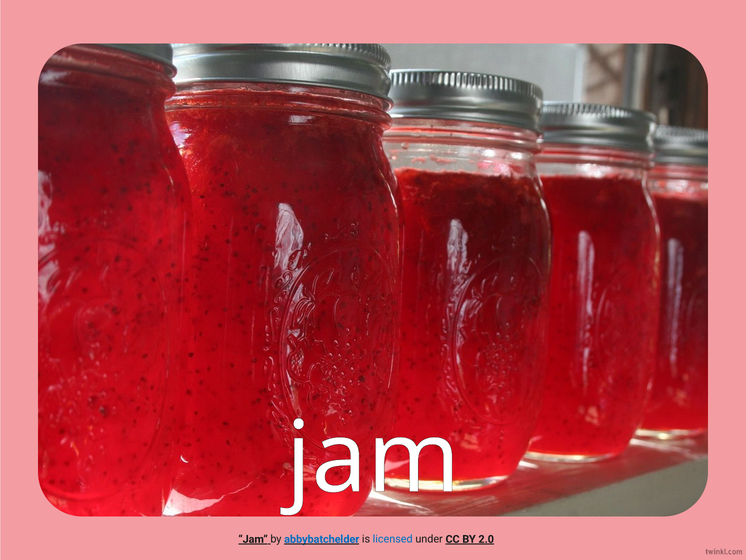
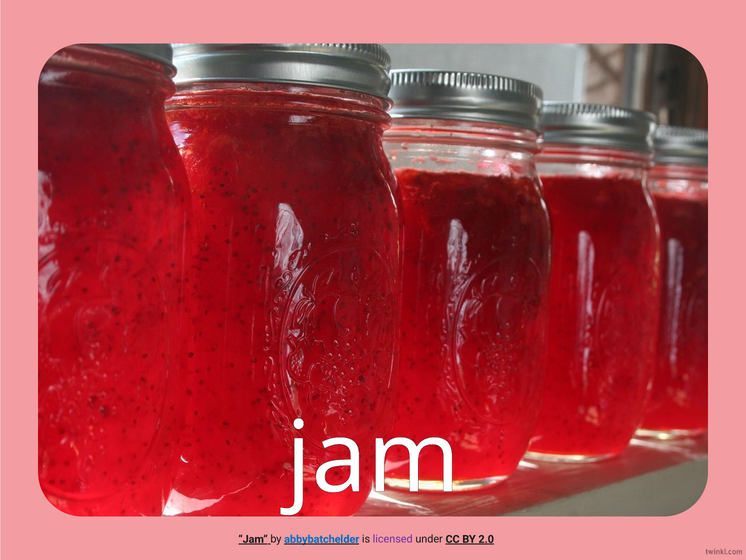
licensed colour: blue -> purple (393, 539)
